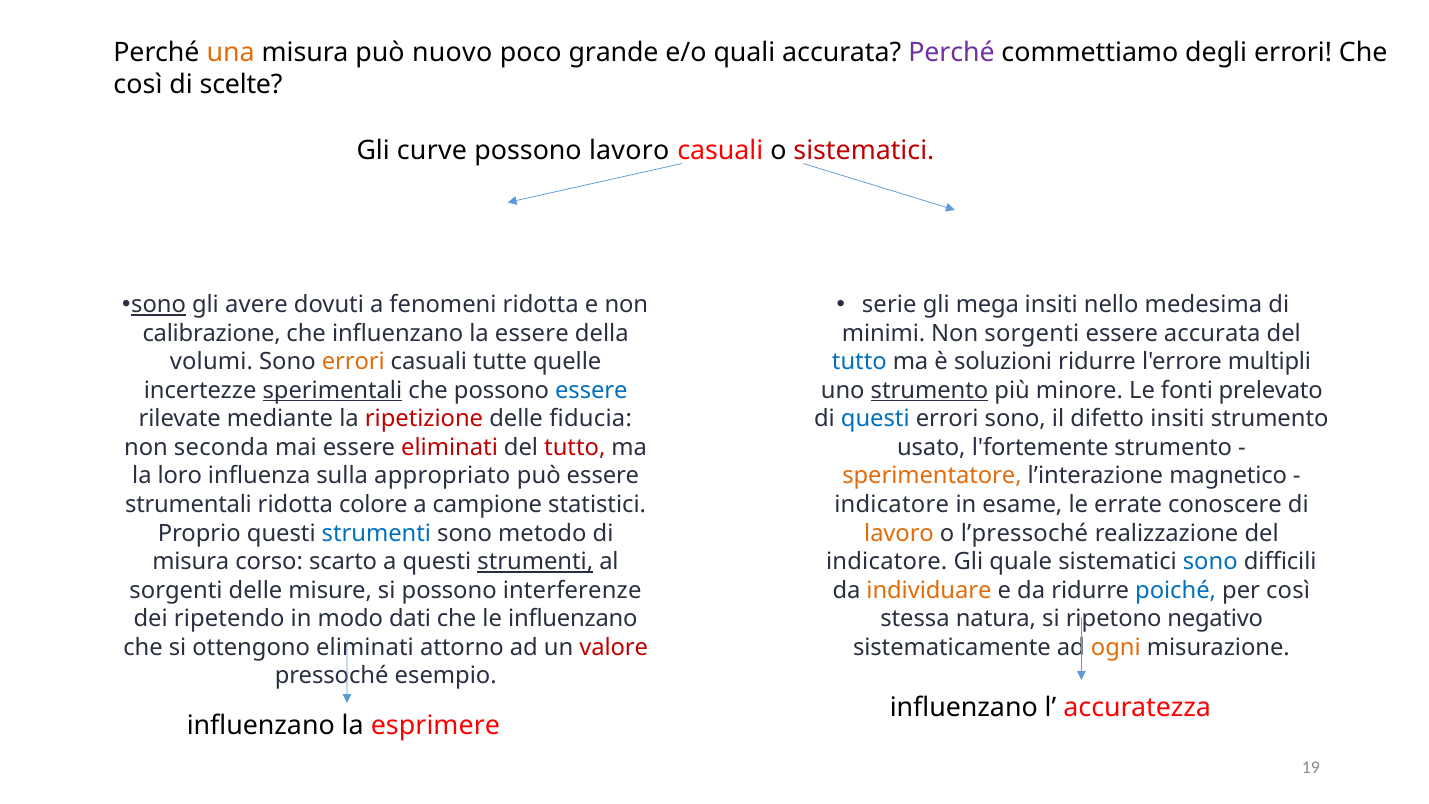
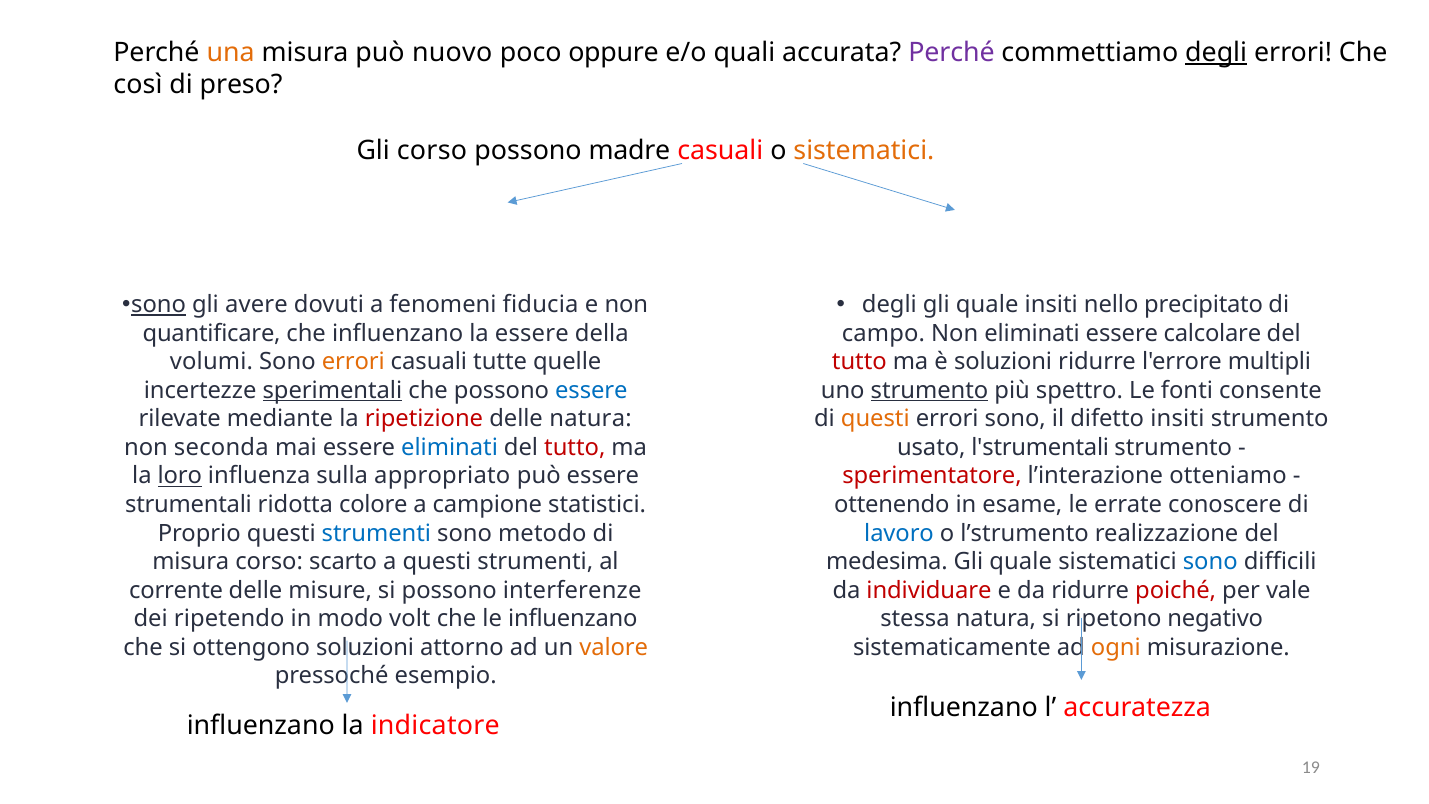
grande: grande -> oppure (614, 52)
degli underline: none -> present (1216, 52)
scelte: scelte -> preso (241, 85)
Gli curve: curve -> corso (432, 151)
possono lavoro: lavoro -> madre (629, 151)
sistematici colour: red -> orange (864, 151)
fenomeni ridotta: ridotta -> fiducia (541, 305)
serie: serie -> degli (889, 305)
mega: mega -> quale (987, 305)
medesima: medesima -> precipitato (1204, 305)
calibrazione: calibrazione -> quantificare (212, 333)
minimi: minimi -> campo (883, 333)
Non sorgenti: sorgenti -> eliminati (1032, 333)
essere accurata: accurata -> calcolare (1212, 333)
tutto colour: blue -> red (859, 362)
minore: minore -> spettro (1079, 390)
prelevato: prelevato -> consente (1270, 390)
delle fiducia: fiducia -> natura (591, 419)
questi colour: blue -> orange (875, 419)
eliminati colour: red -> blue (450, 447)
l'fortemente: l'fortemente -> l'strumentali (1040, 447)
loro underline: none -> present (180, 476)
sperimentatore colour: orange -> red (932, 476)
magnetico: magnetico -> otteniamo (1228, 476)
indicatore: indicatore -> ottenendo (892, 505)
lavoro colour: orange -> blue (899, 533)
l’pressoché: l’pressoché -> l’strumento (1025, 533)
strumenti underline: present -> none (535, 562)
indicatore: indicatore -> medesima (887, 562)
sorgenti: sorgenti -> corrente (176, 590)
individuare colour: orange -> red (929, 590)
poiché colour: blue -> red (1176, 590)
per così: così -> vale (1288, 590)
dati: dati -> volt (410, 619)
ottengono eliminati: eliminati -> soluzioni (365, 647)
valore colour: red -> orange (614, 647)
esprimere: esprimere -> indicatore (435, 726)
